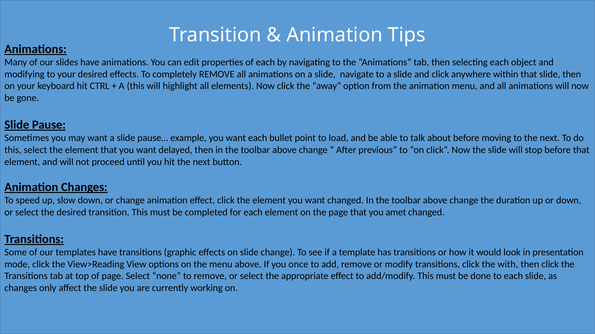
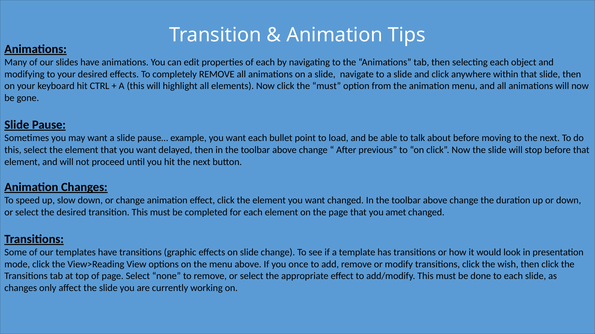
the away: away -> must (327, 86)
with: with -> wish (508, 265)
